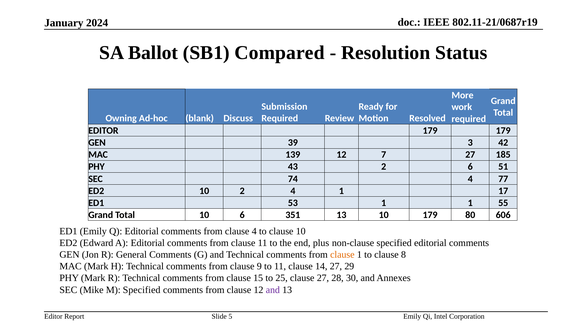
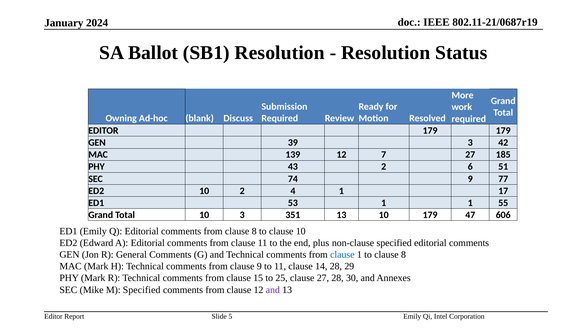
SB1 Compared: Compared -> Resolution (280, 53)
74 4: 4 -> 9 (470, 179)
10 6: 6 -> 3 (242, 215)
80: 80 -> 47 (470, 215)
from clause 4: 4 -> 8 (254, 231)
clause colour: orange -> blue (342, 255)
14 27: 27 -> 28 (336, 267)
